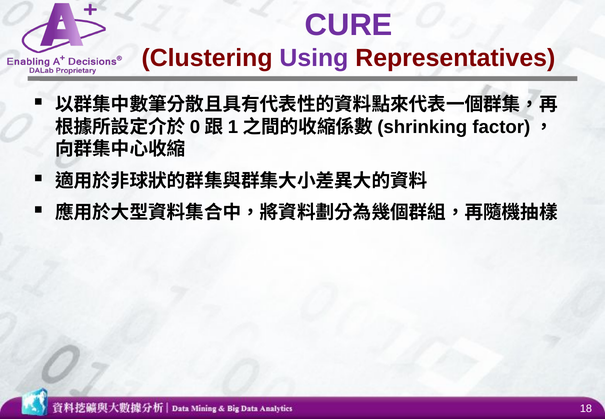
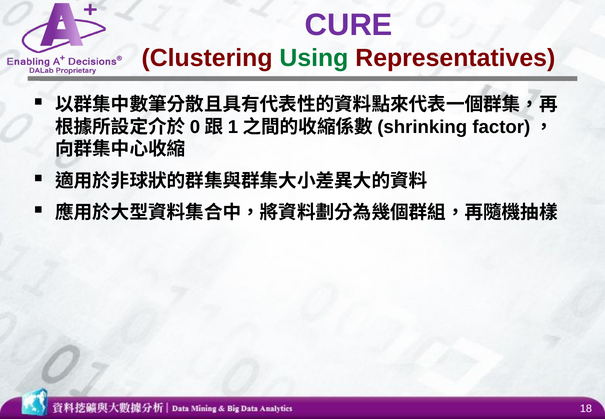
Using colour: purple -> green (314, 58)
